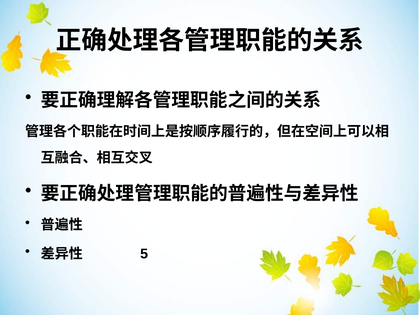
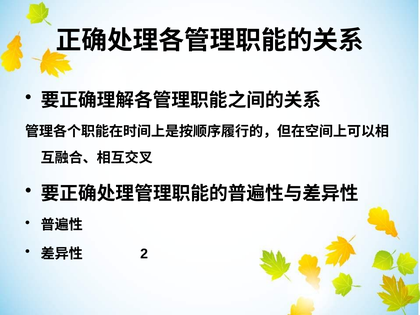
5: 5 -> 2 (144, 254)
